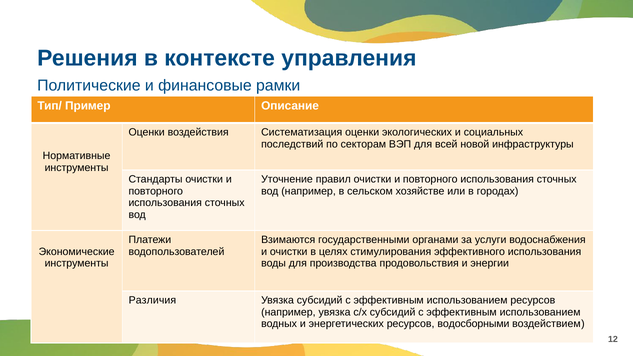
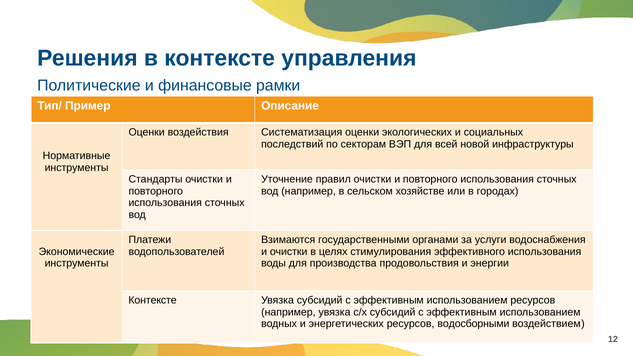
Различия: Различия -> Контексте (153, 300)
